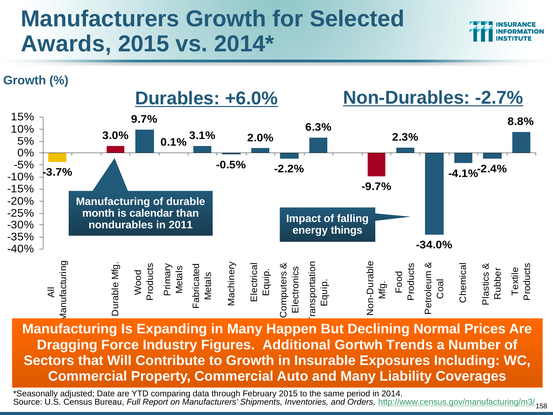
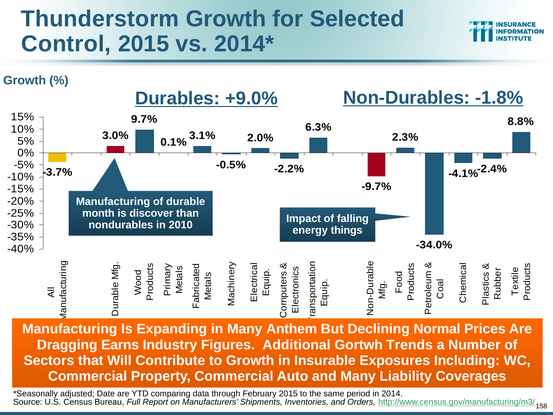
Manufacturers: Manufacturers -> Thunderstorm (100, 19)
Awards: Awards -> Control (66, 44)
+6.0%: +6.0% -> +9.0% (252, 98)
-2.7%: -2.7% -> -1.8% (499, 98)
calendar: calendar -> discover (151, 213)
2011: 2011 -> 2010 (181, 225)
Happen: Happen -> Anthem (292, 329)
Force: Force -> Earns (120, 345)
